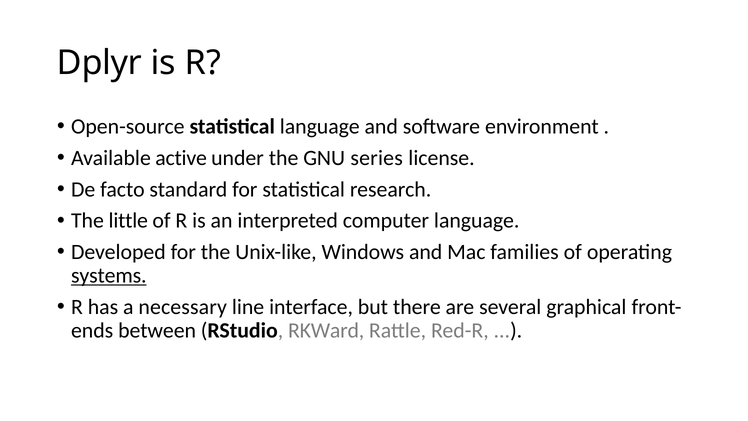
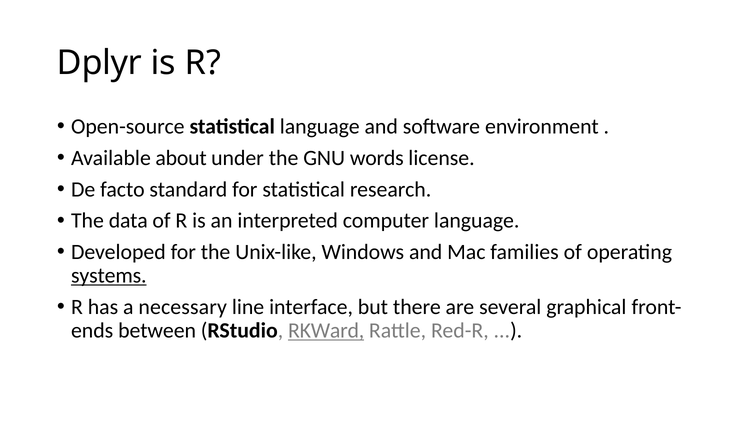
active: active -> about (181, 158)
series: series -> words (377, 158)
little: little -> data (128, 221)
RKWard underline: none -> present (326, 330)
